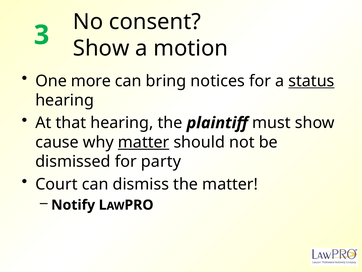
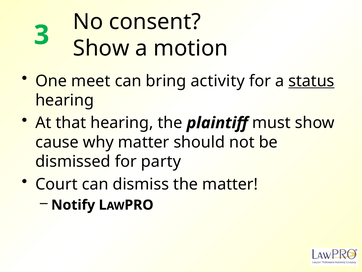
more: more -> meet (91, 81)
notices: notices -> activity (218, 81)
matter underline: present -> none (144, 142)
